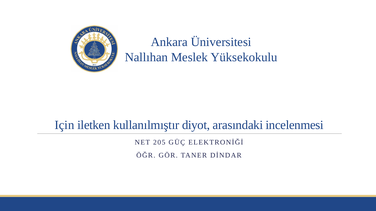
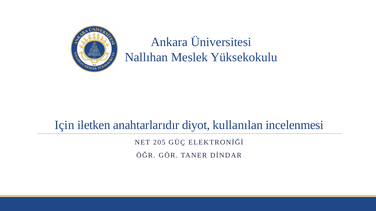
kullanılmıştır: kullanılmıştır -> anahtarlarıdır (146, 125)
arasındaki: arasındaki -> kullanılan (238, 125)
